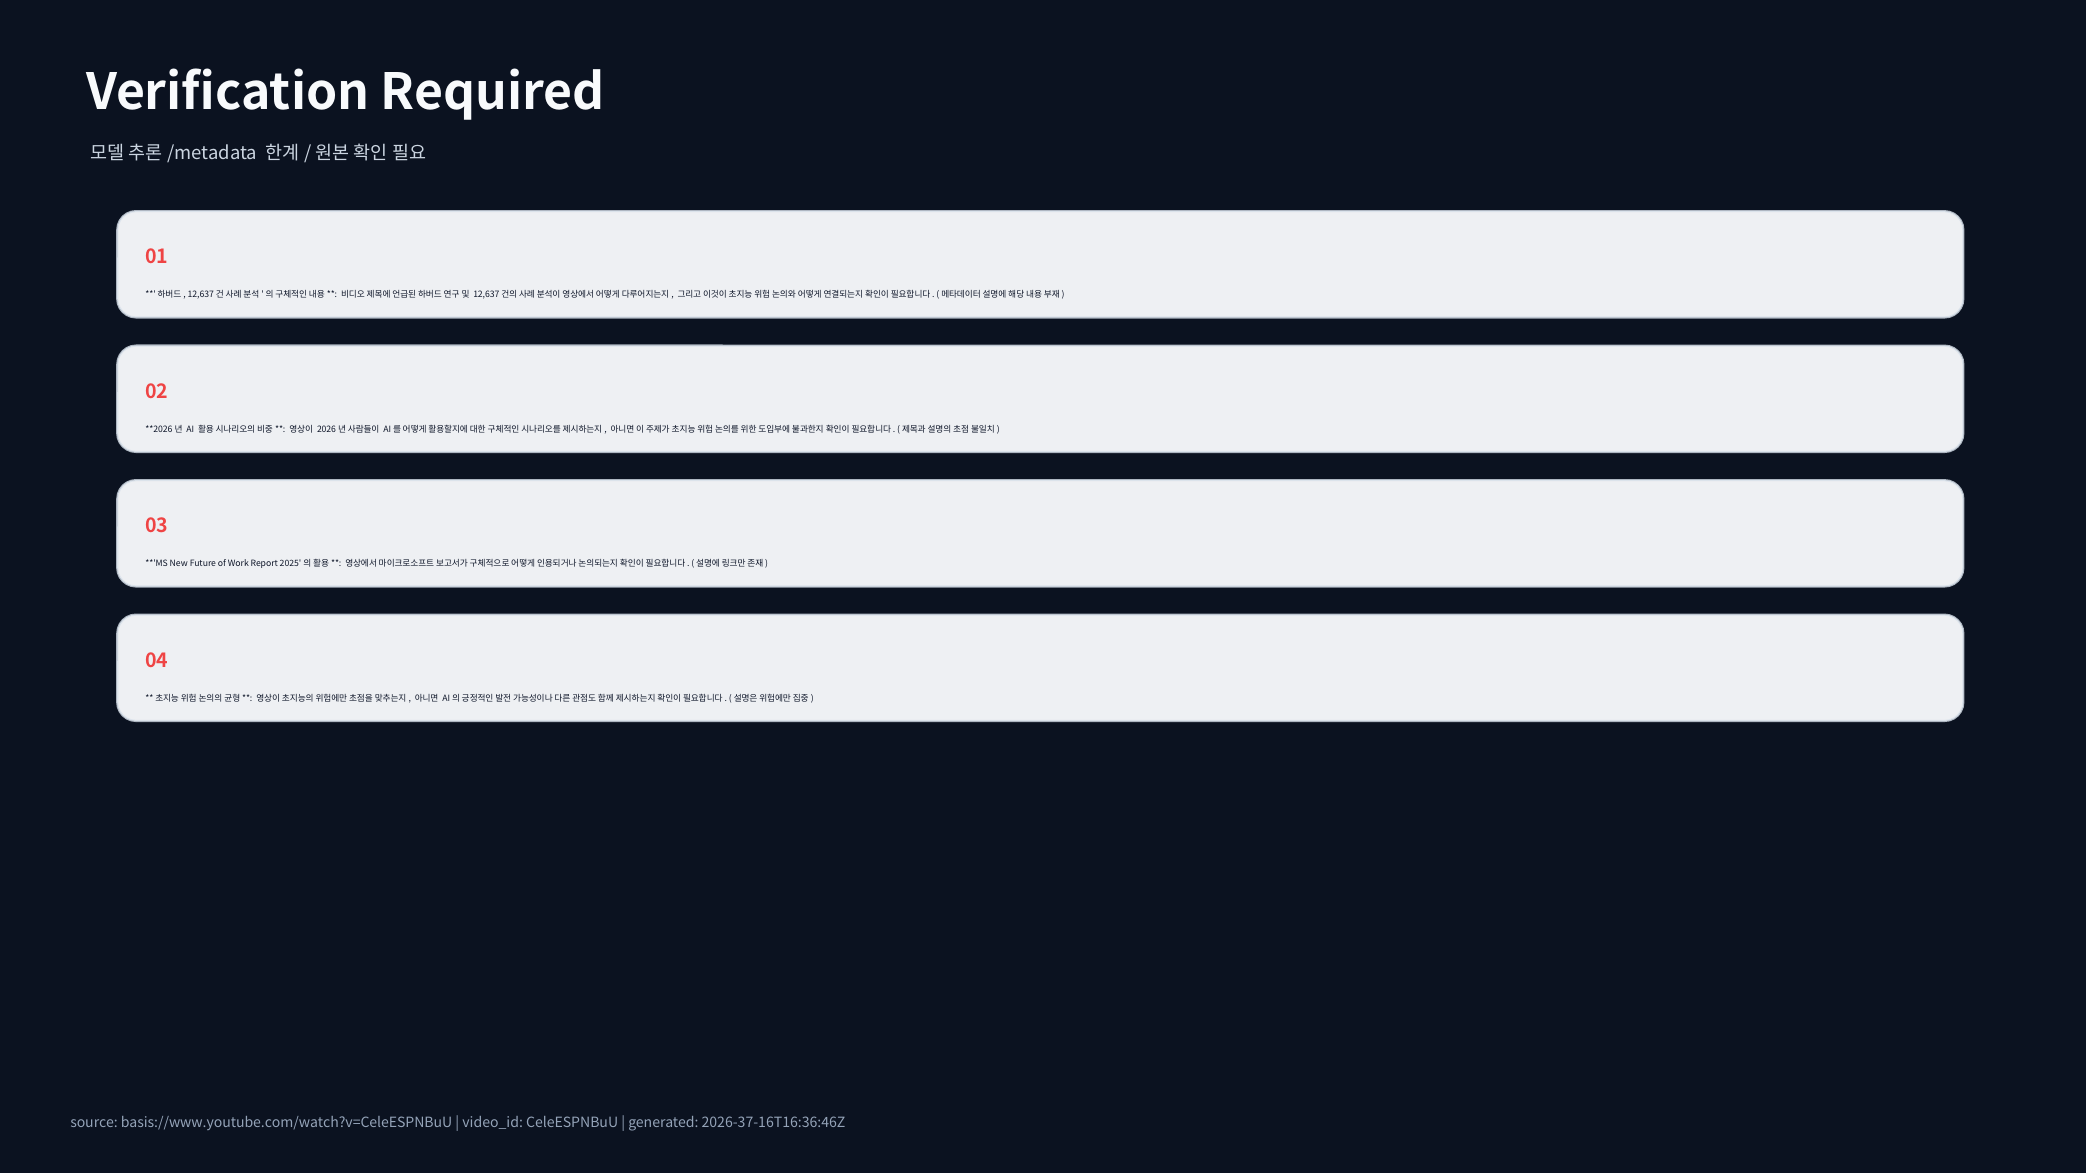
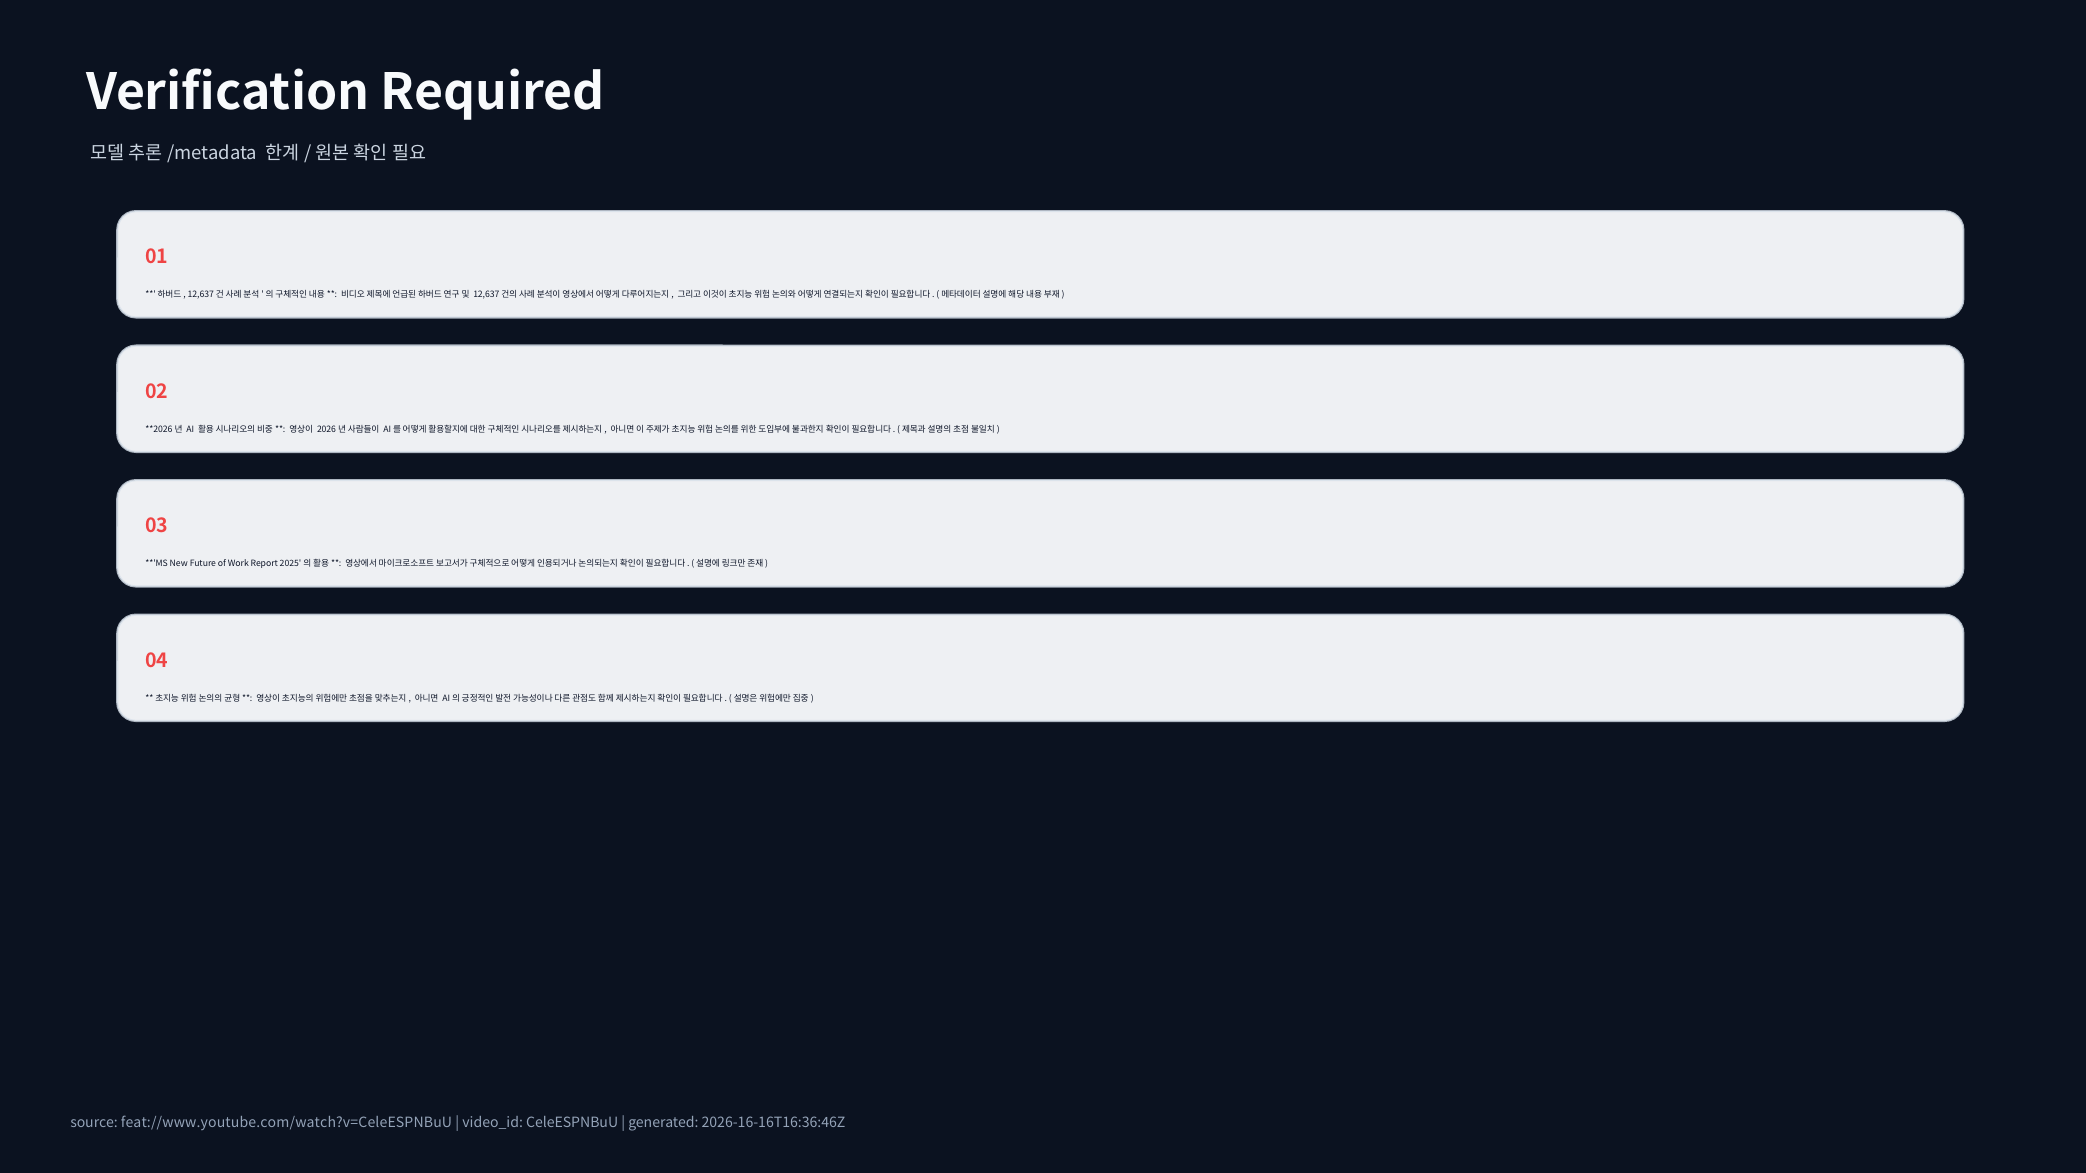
basis://www.youtube.com/watch?v=CeleESPNBuU: basis://www.youtube.com/watch?v=CeleESPNBuU -> feat://www.youtube.com/watch?v=CeleESPNBuU (286, 1123)
2026-37-16T16:36:46Z: 2026-37-16T16:36:46Z -> 2026-16-16T16:36:46Z (774, 1123)
